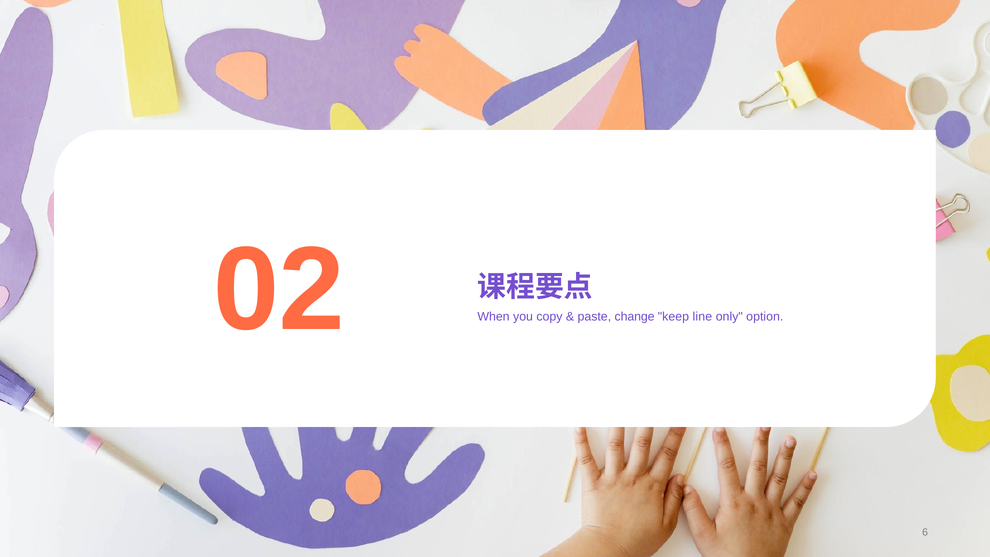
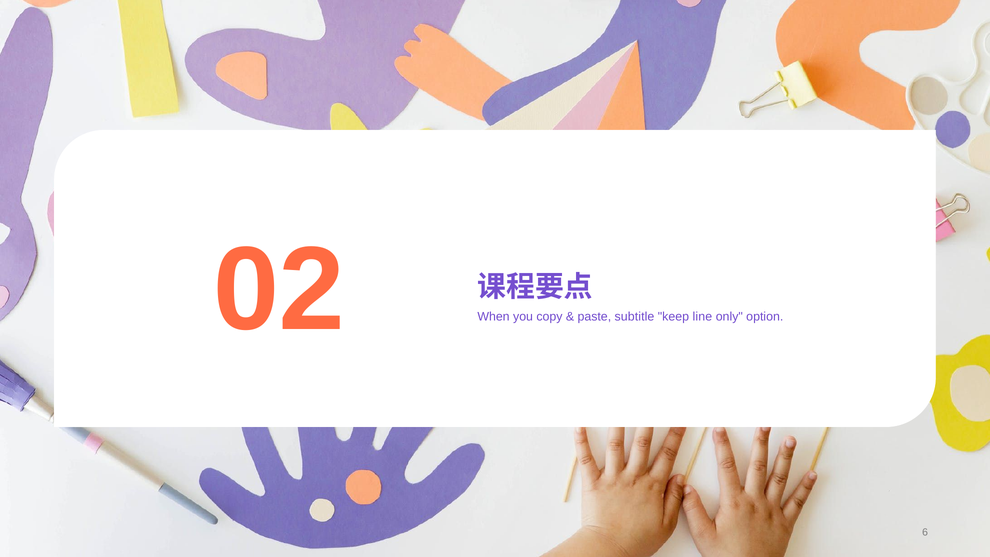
change: change -> subtitle (634, 317)
